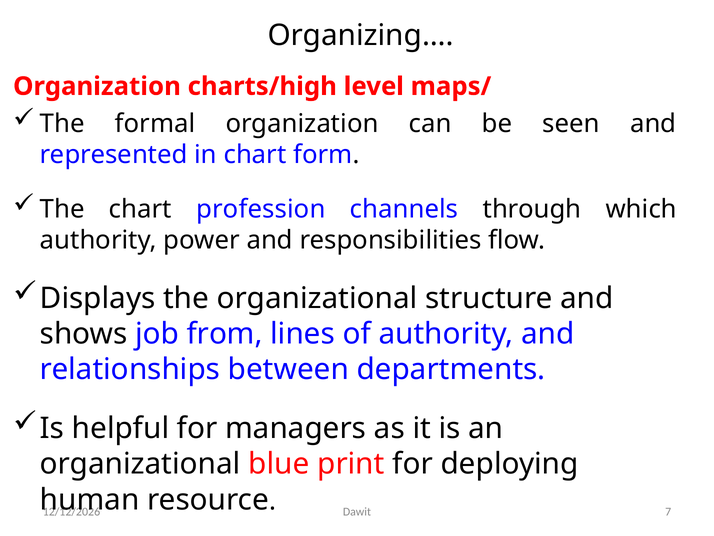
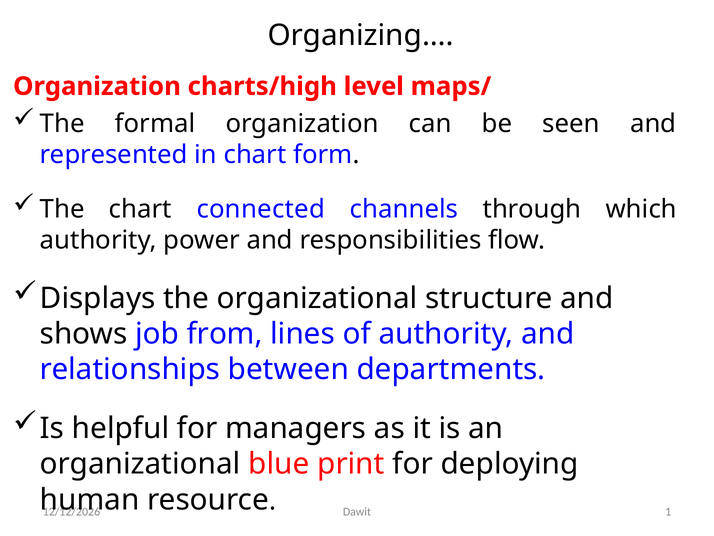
profession: profession -> connected (261, 209)
7: 7 -> 1 (668, 511)
